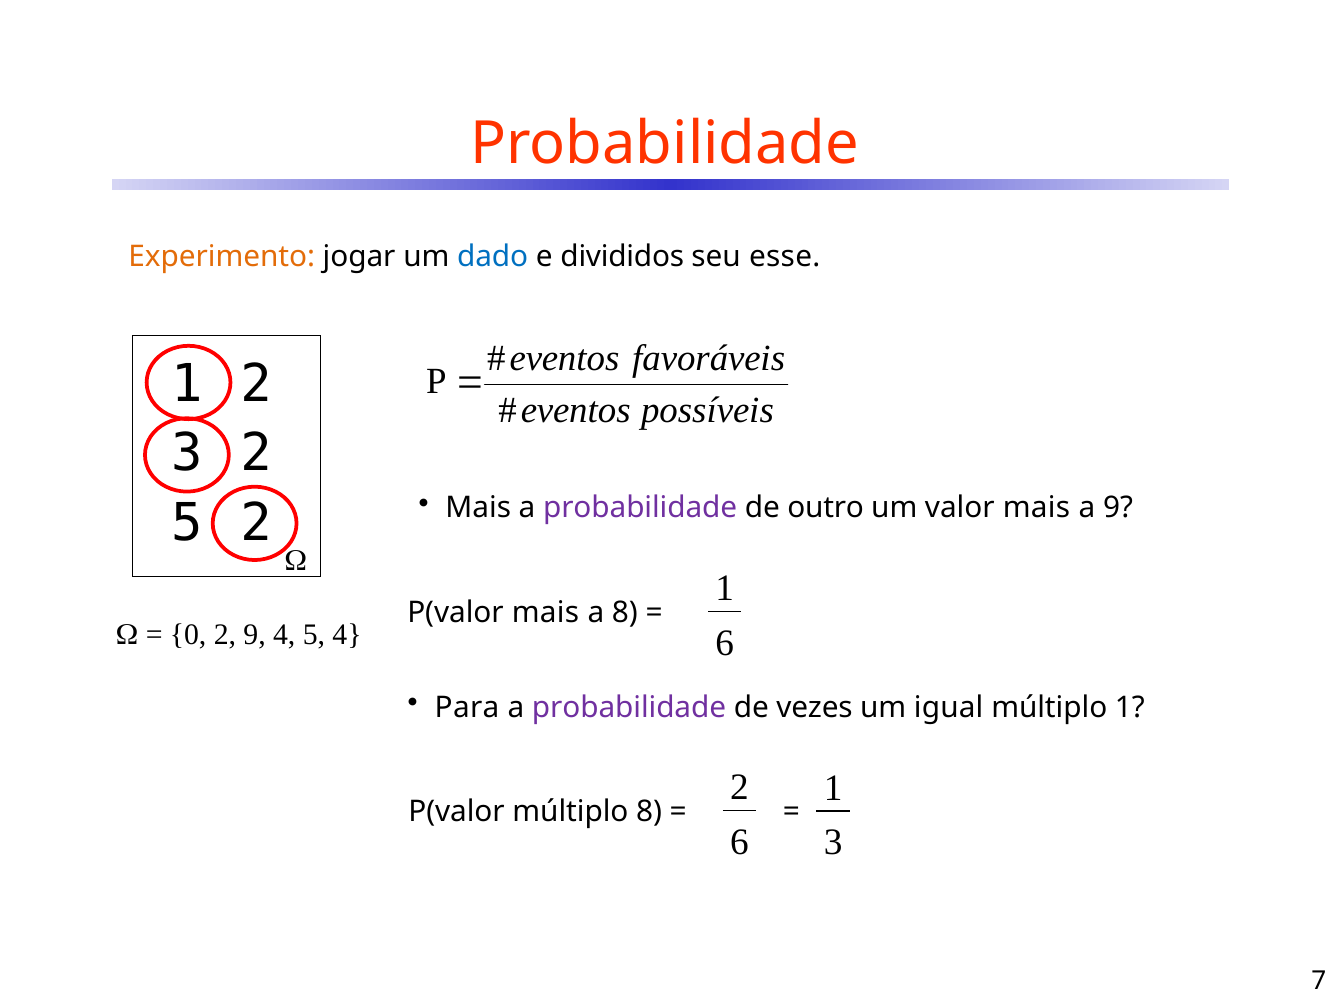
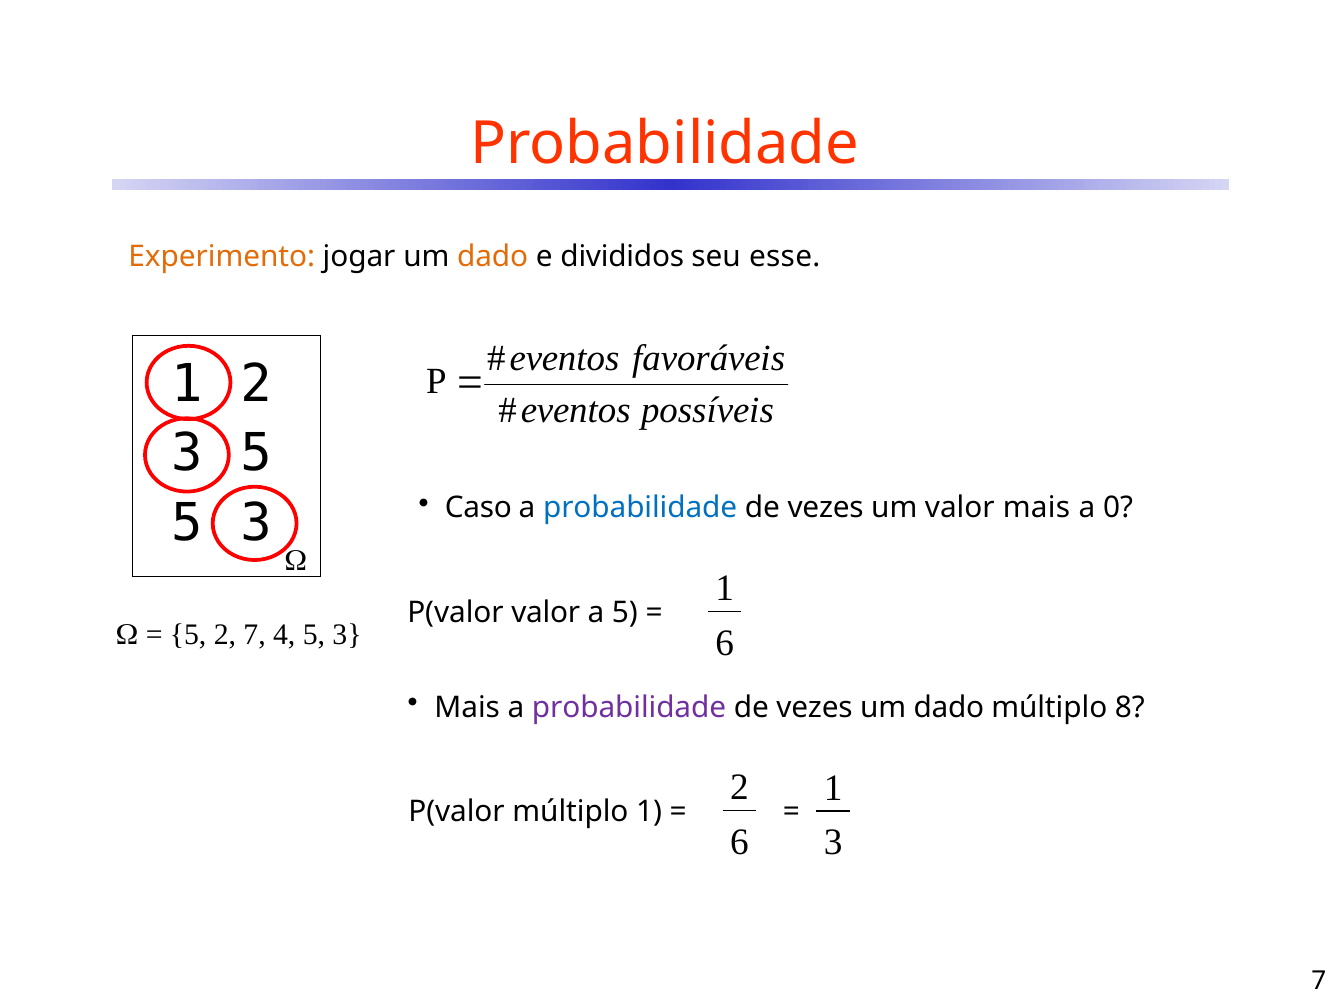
dado colour: blue -> orange (493, 257)
3 2: 2 -> 5 (256, 454)
2: 2 -> 3 (256, 523)
Mais: Mais -> Caso (478, 508)
probabilidade colour: purple -> blue (640, 508)
outro: outro -> vezes (826, 508)
a 9: 9 -> 0 (1118, 508)
P(valor mais: mais -> valor (546, 613)
a 8: 8 -> 5 (625, 613)
0: 0 -> 5 (188, 634)
2 9: 9 -> 7 (255, 634)
4 5 4: 4 -> 3 (347, 634)
Para: Para -> Mais (467, 707)
igual: igual -> dado (949, 707)
múltiplo 1: 1 -> 8 (1130, 707)
múltiplo 8: 8 -> 1 (649, 812)
